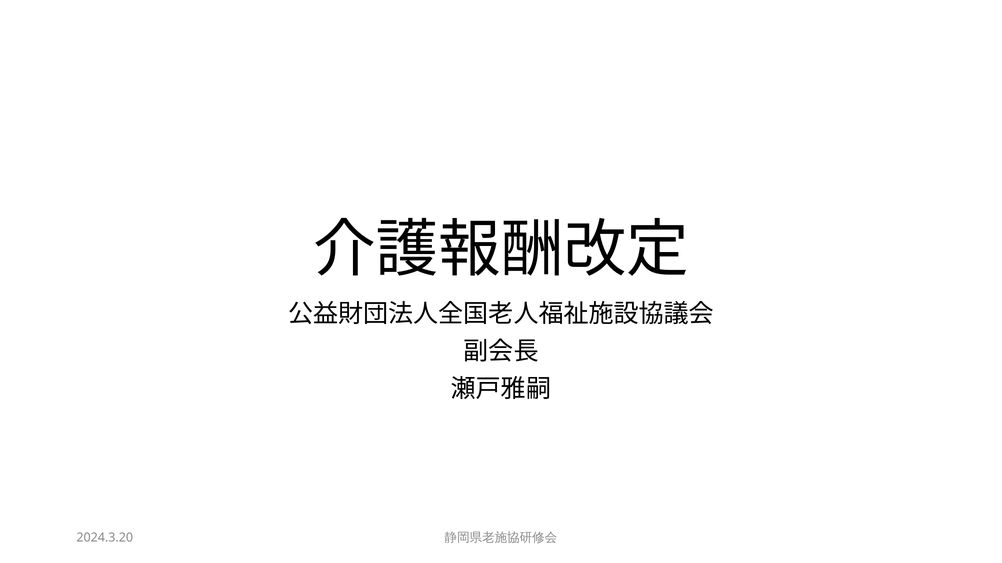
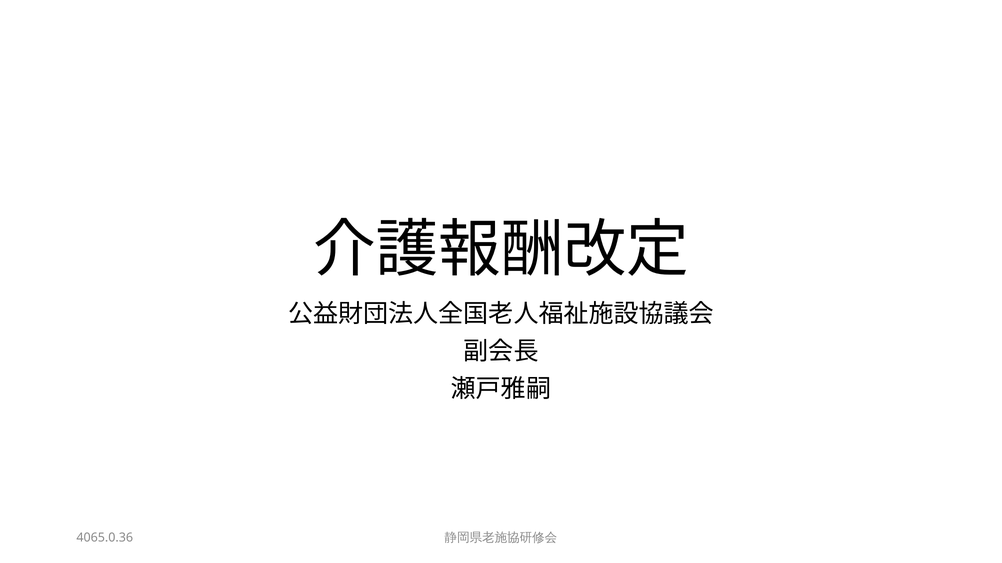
2024.3.20: 2024.3.20 -> 4065.0.36 (105, 538)
